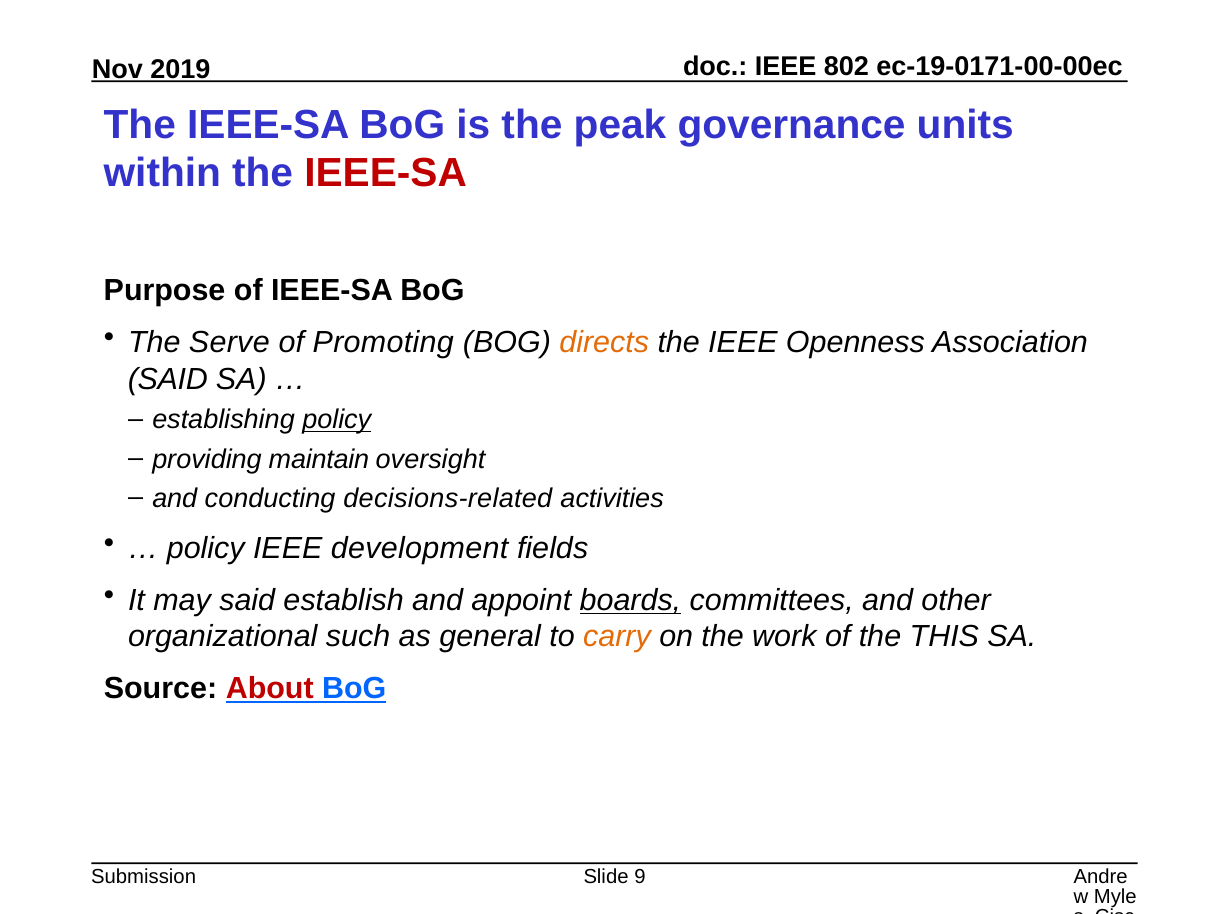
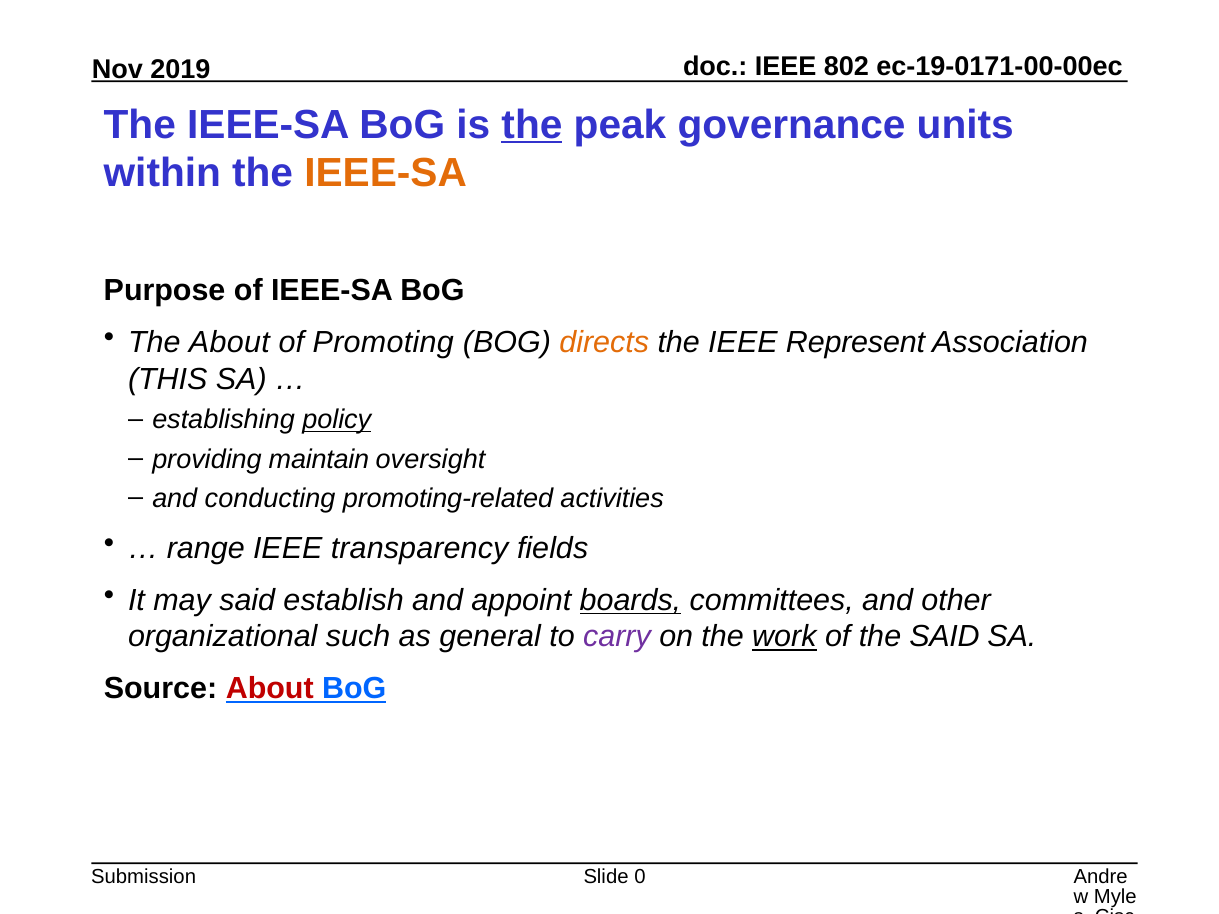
the underline: none -> present (532, 125)
IEEE-SA colour: red -> orange (386, 174)
The Serve: Serve -> About (229, 342)
Openness: Openness -> Represent (855, 342)
SAID: SAID -> THIS (168, 379)
decisions-related: decisions-related -> promoting-related (448, 499)
policy: policy -> range (206, 549)
development: development -> transparency (420, 549)
carry colour: orange -> purple (617, 637)
work underline: none -> present (784, 637)
the THIS: THIS -> SAID (945, 637)
9: 9 -> 0 (640, 877)
